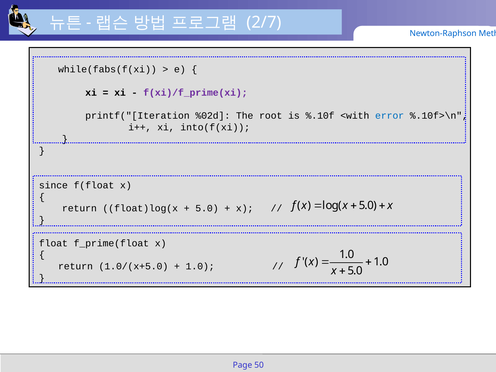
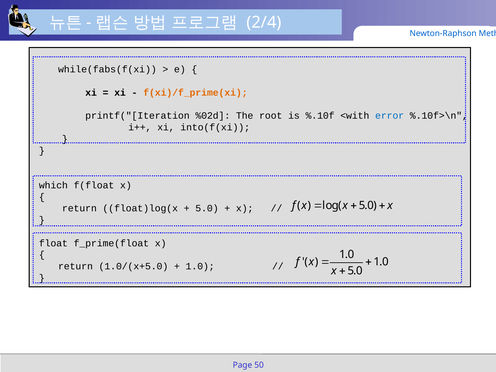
2/7: 2/7 -> 2/4 (264, 22)
f(xi)/f_prime(xi colour: purple -> orange (195, 93)
since: since -> which (53, 185)
